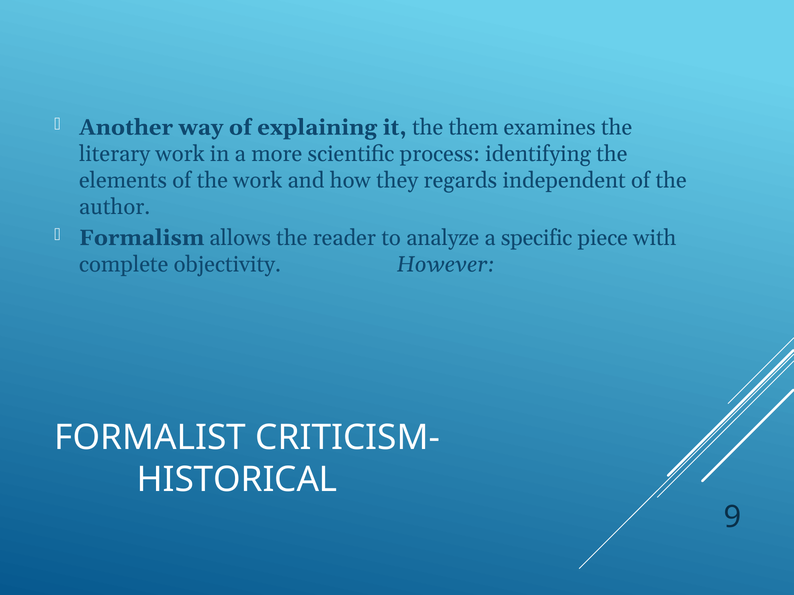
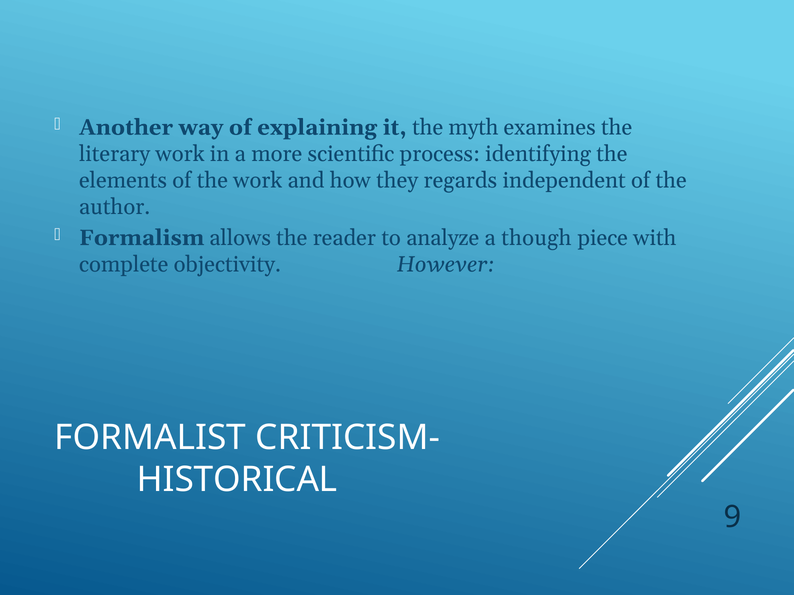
them: them -> myth (473, 128)
specific: specific -> though (536, 238)
